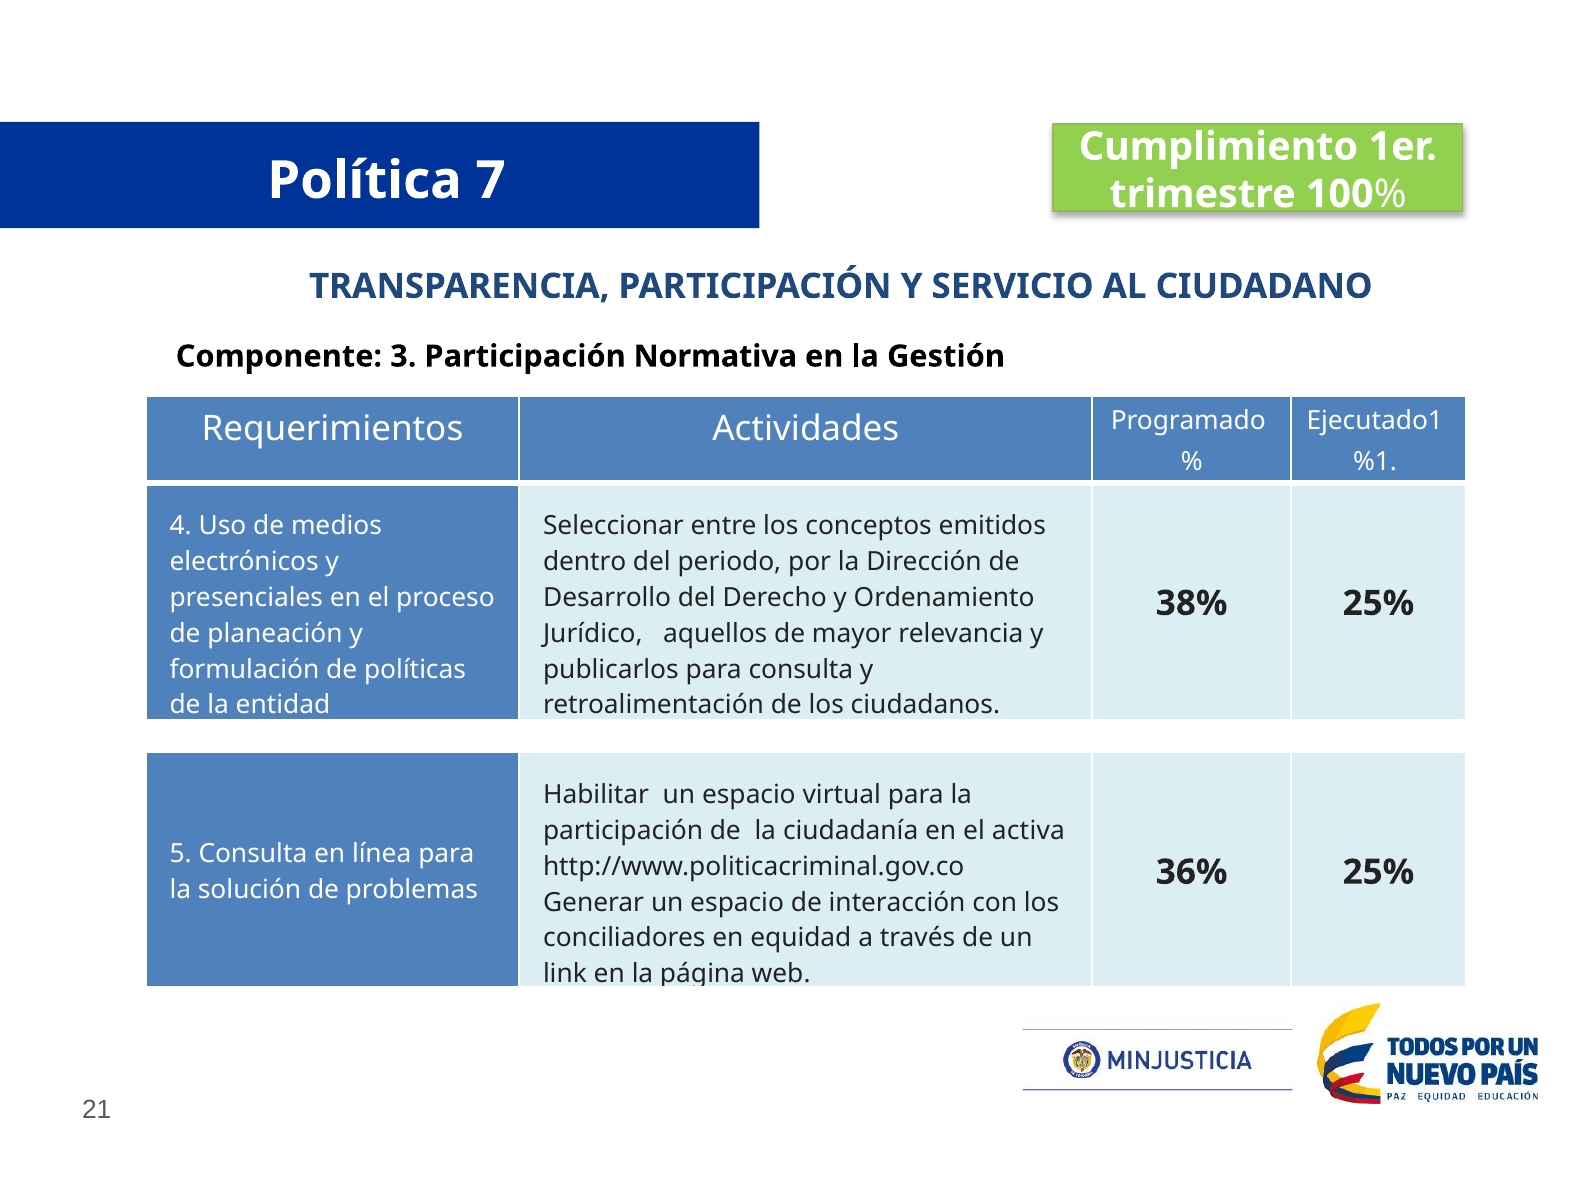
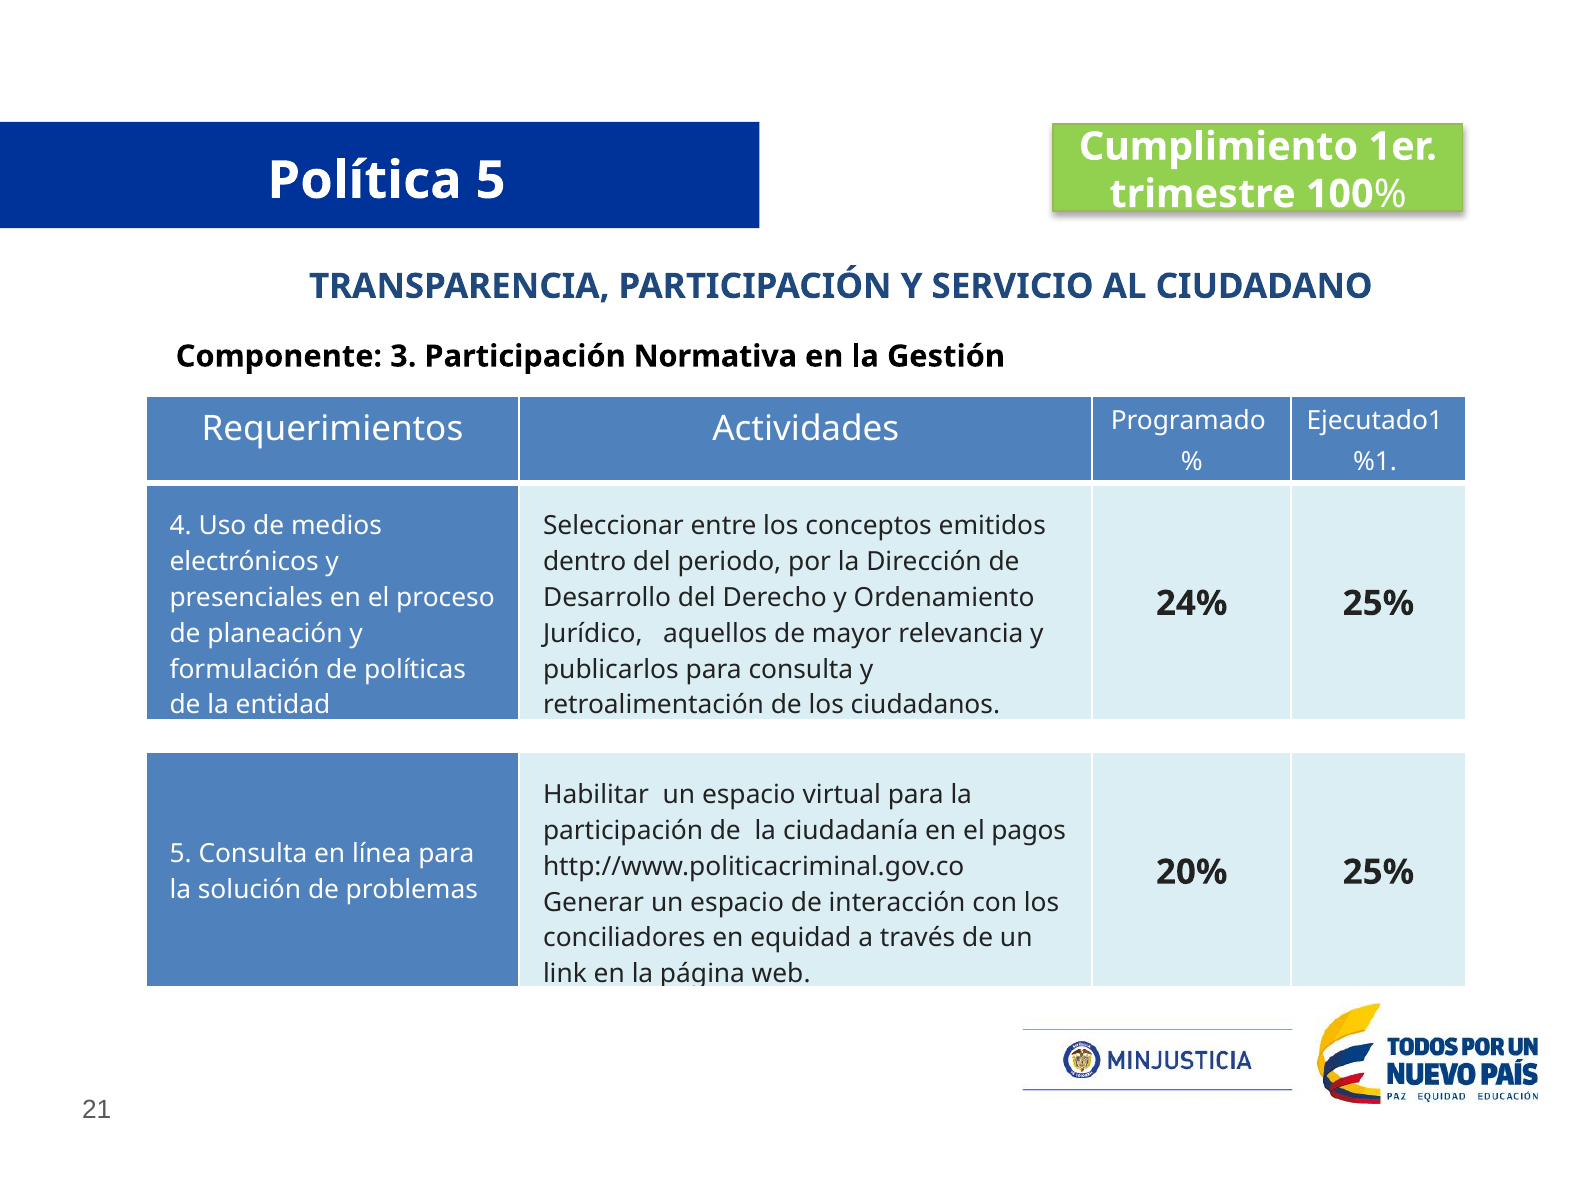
Política 7: 7 -> 5 (491, 181)
38%: 38% -> 24% (1192, 603)
activa: activa -> pagos (1029, 830)
36%: 36% -> 20% (1192, 872)
